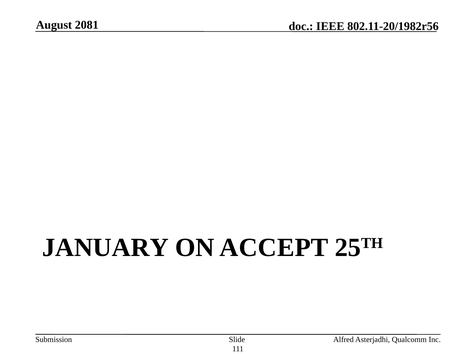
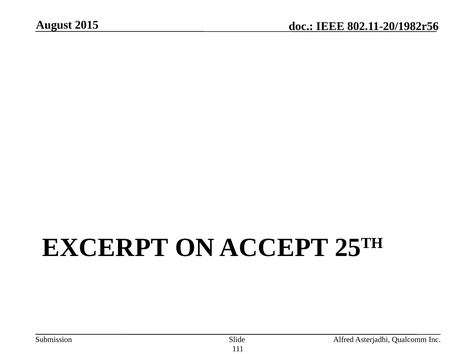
2081: 2081 -> 2015 (87, 25)
JANUARY: JANUARY -> EXCERPT (105, 247)
